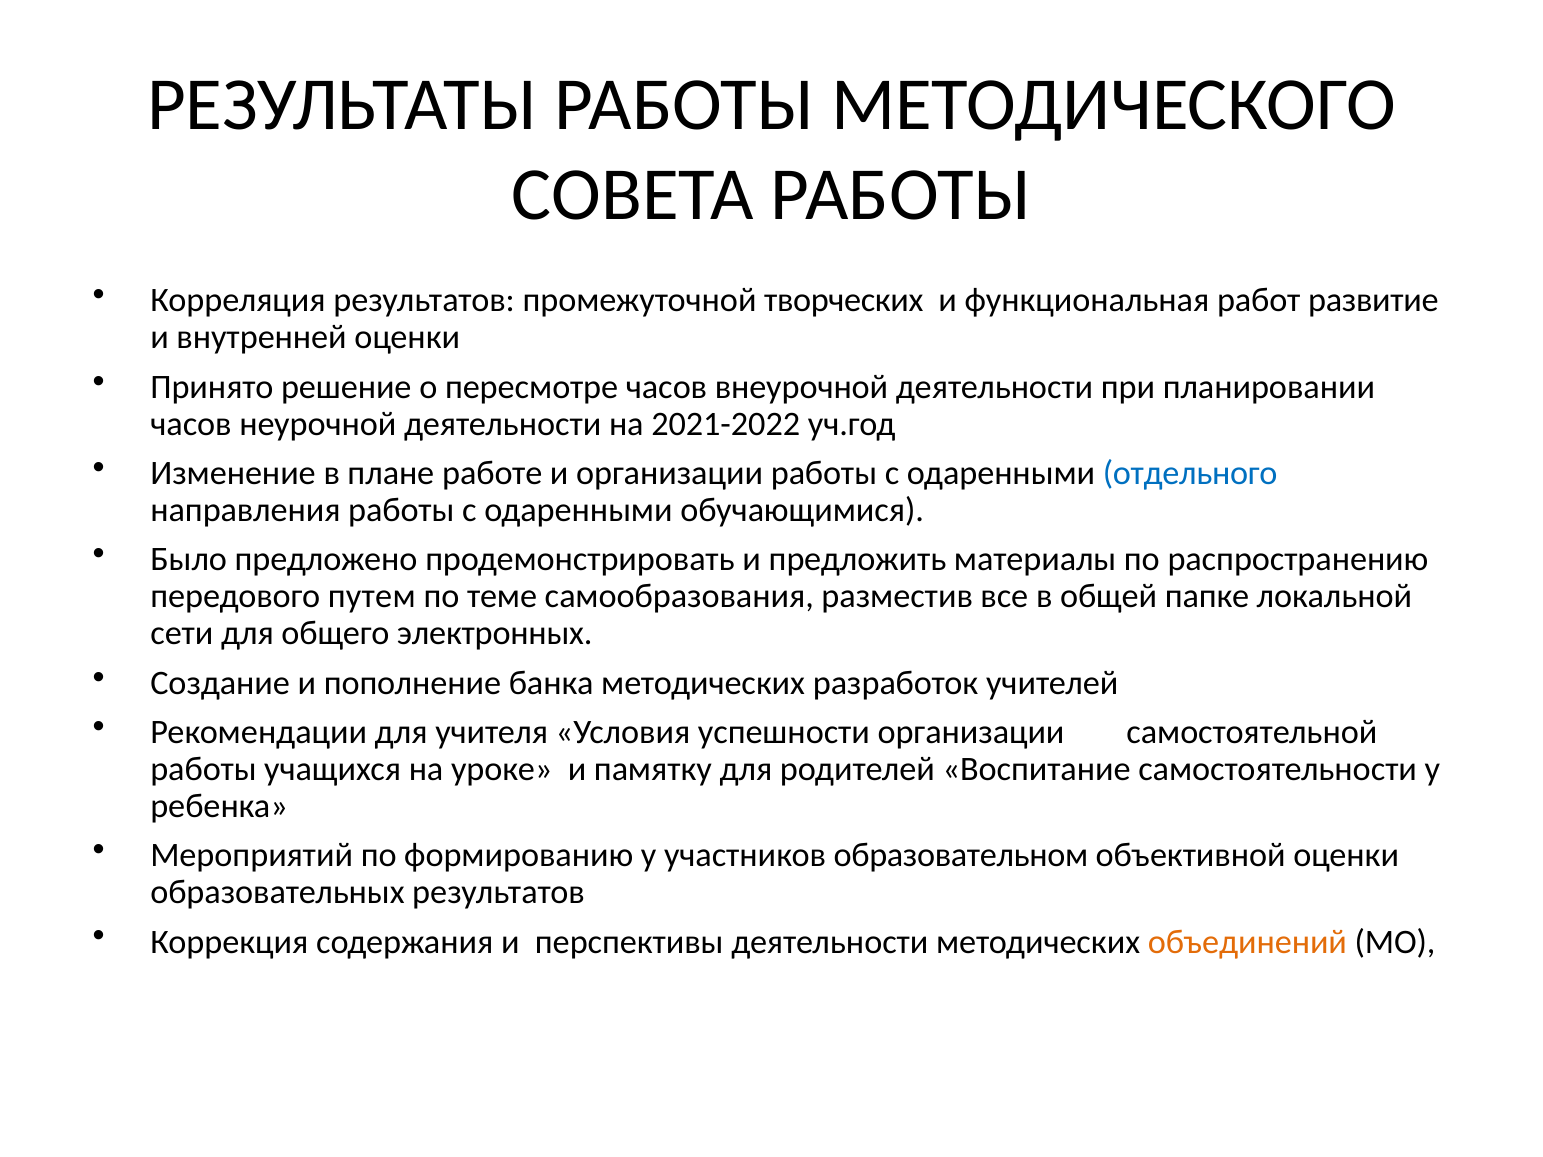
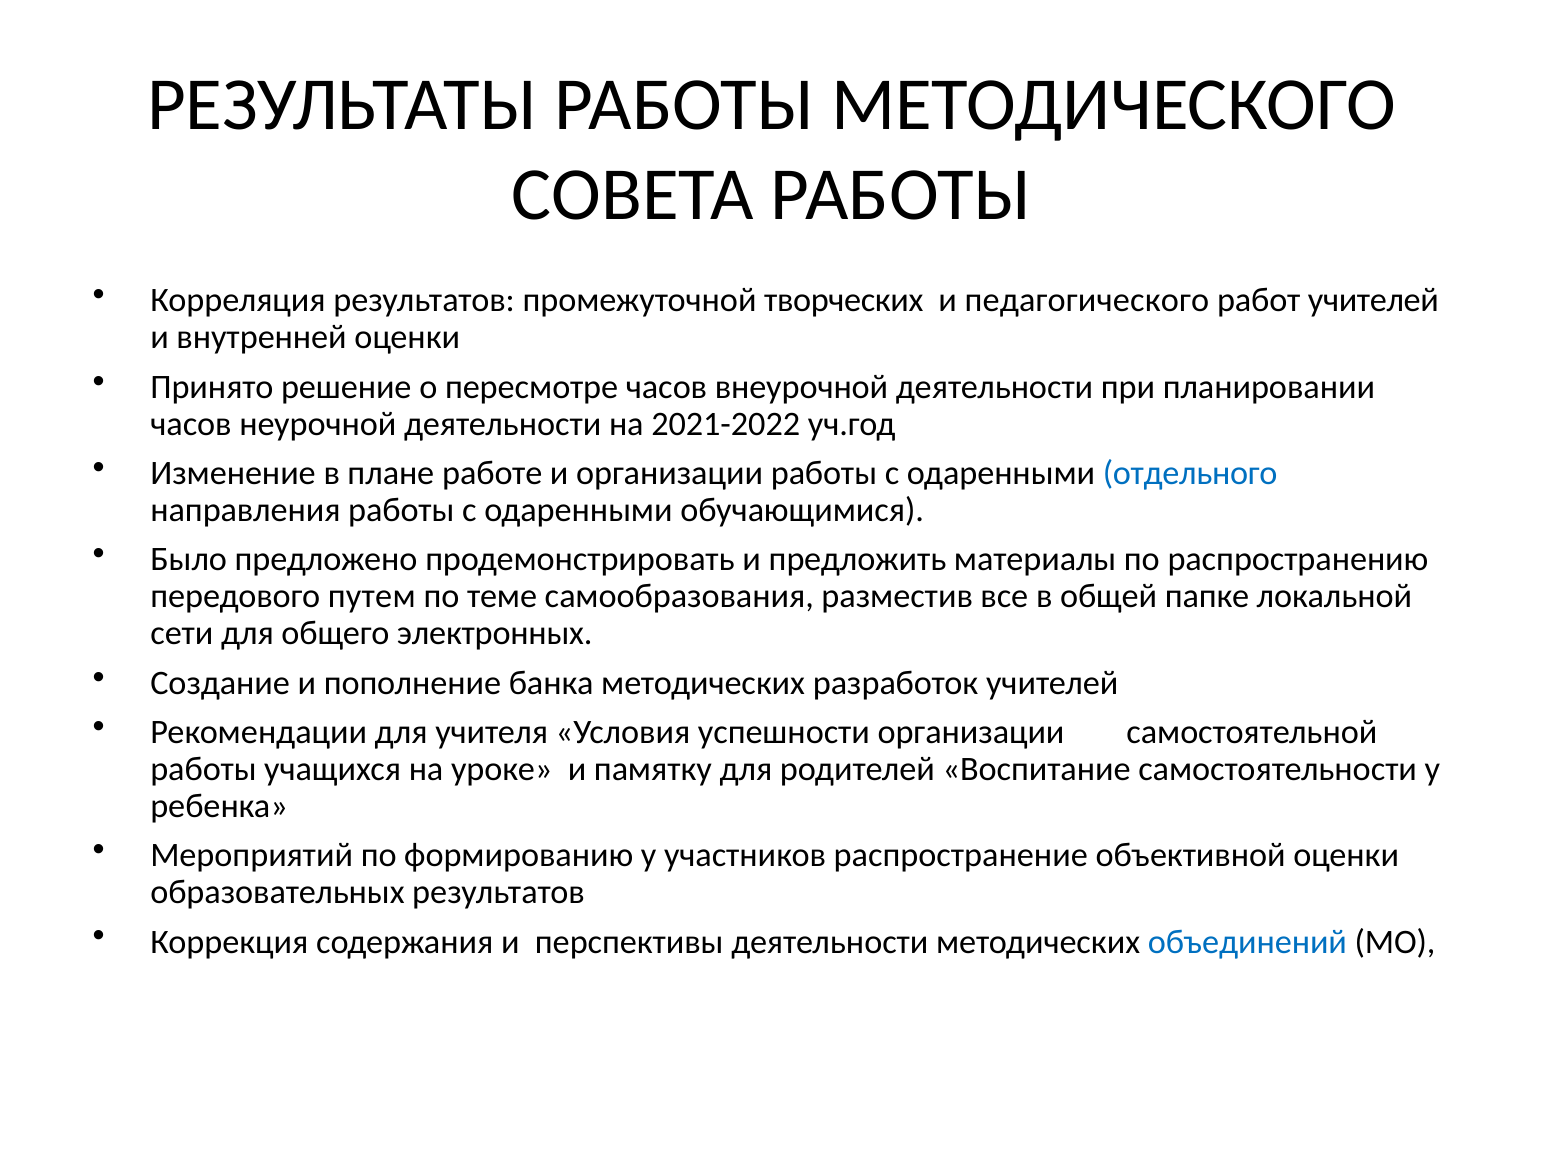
функциональная: функциональная -> педагогического (1087, 301)
работ развитие: развитие -> учителей (1373, 301)
образовательном: образовательном -> распространение (961, 856)
объединений colour: orange -> blue (1247, 942)
